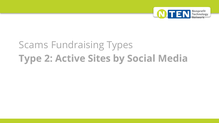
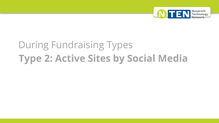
Scams: Scams -> During (34, 45)
